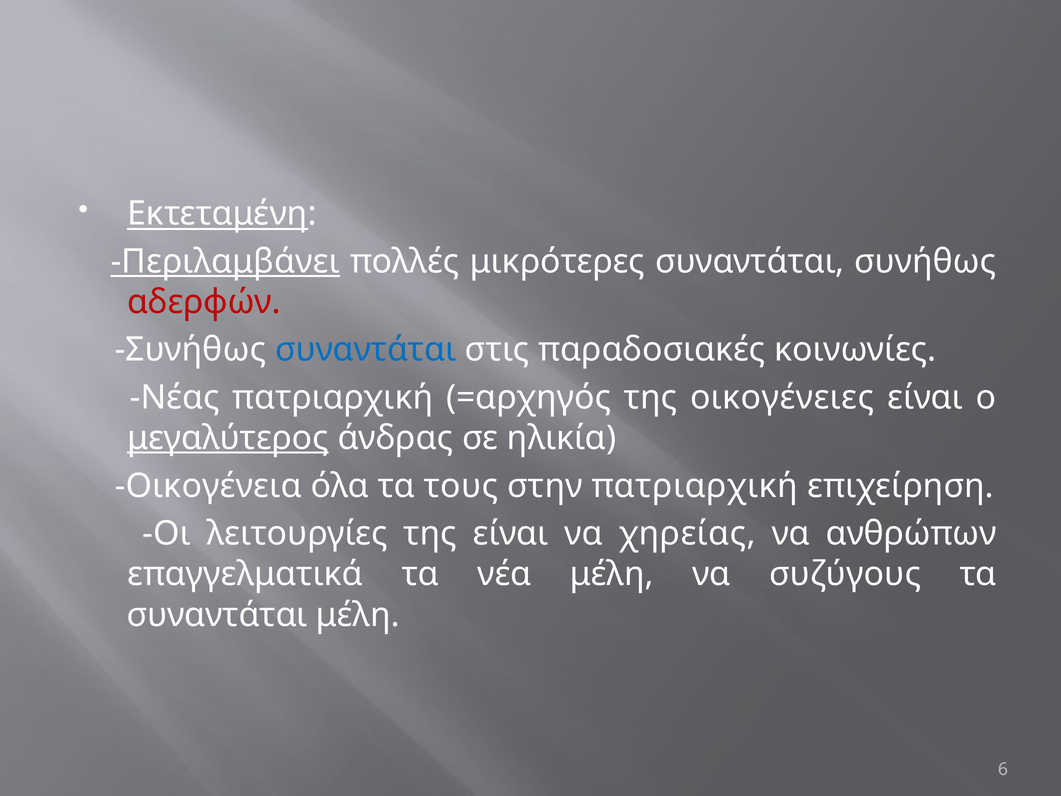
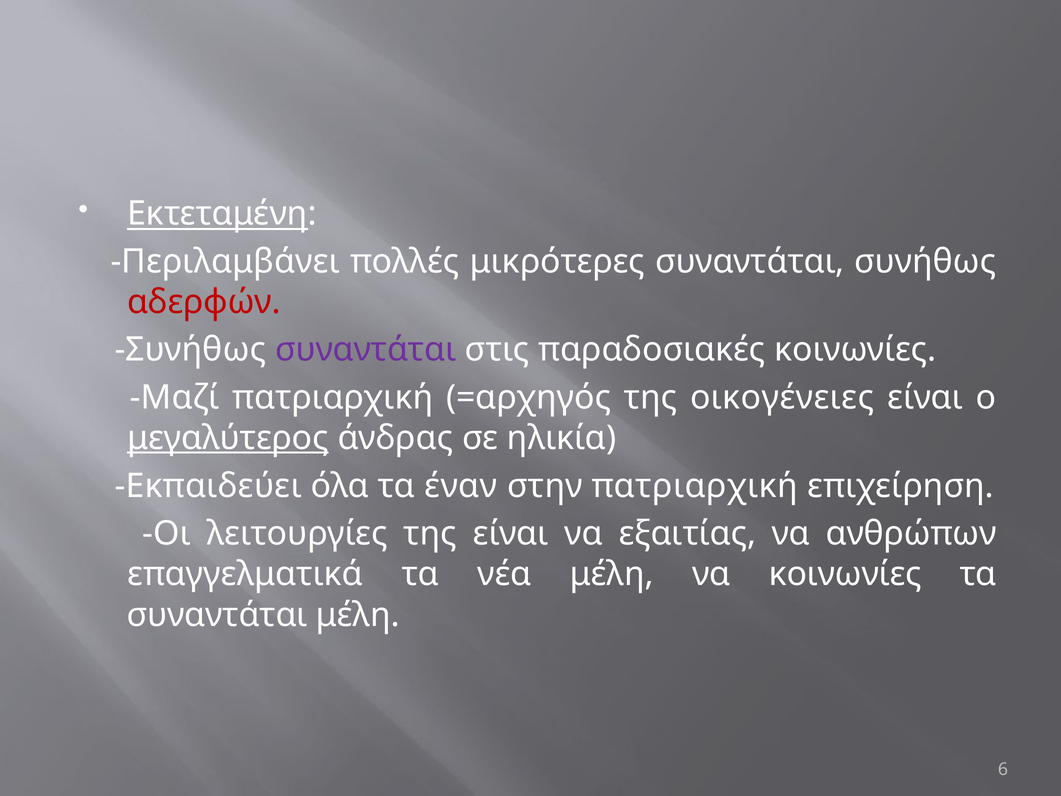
Περιλαμβάνει underline: present -> none (225, 261)
συναντάται colour: blue -> purple (366, 350)
Νέας: Νέας -> Μαζί (175, 397)
Οικογένεια: Οικογένεια -> Εκπαιδεύει (208, 486)
τους: τους -> έναν (461, 486)
χηρείας: χηρείας -> εξαιτίας (687, 533)
να συζύγους: συζύγους -> κοινωνίες (845, 574)
